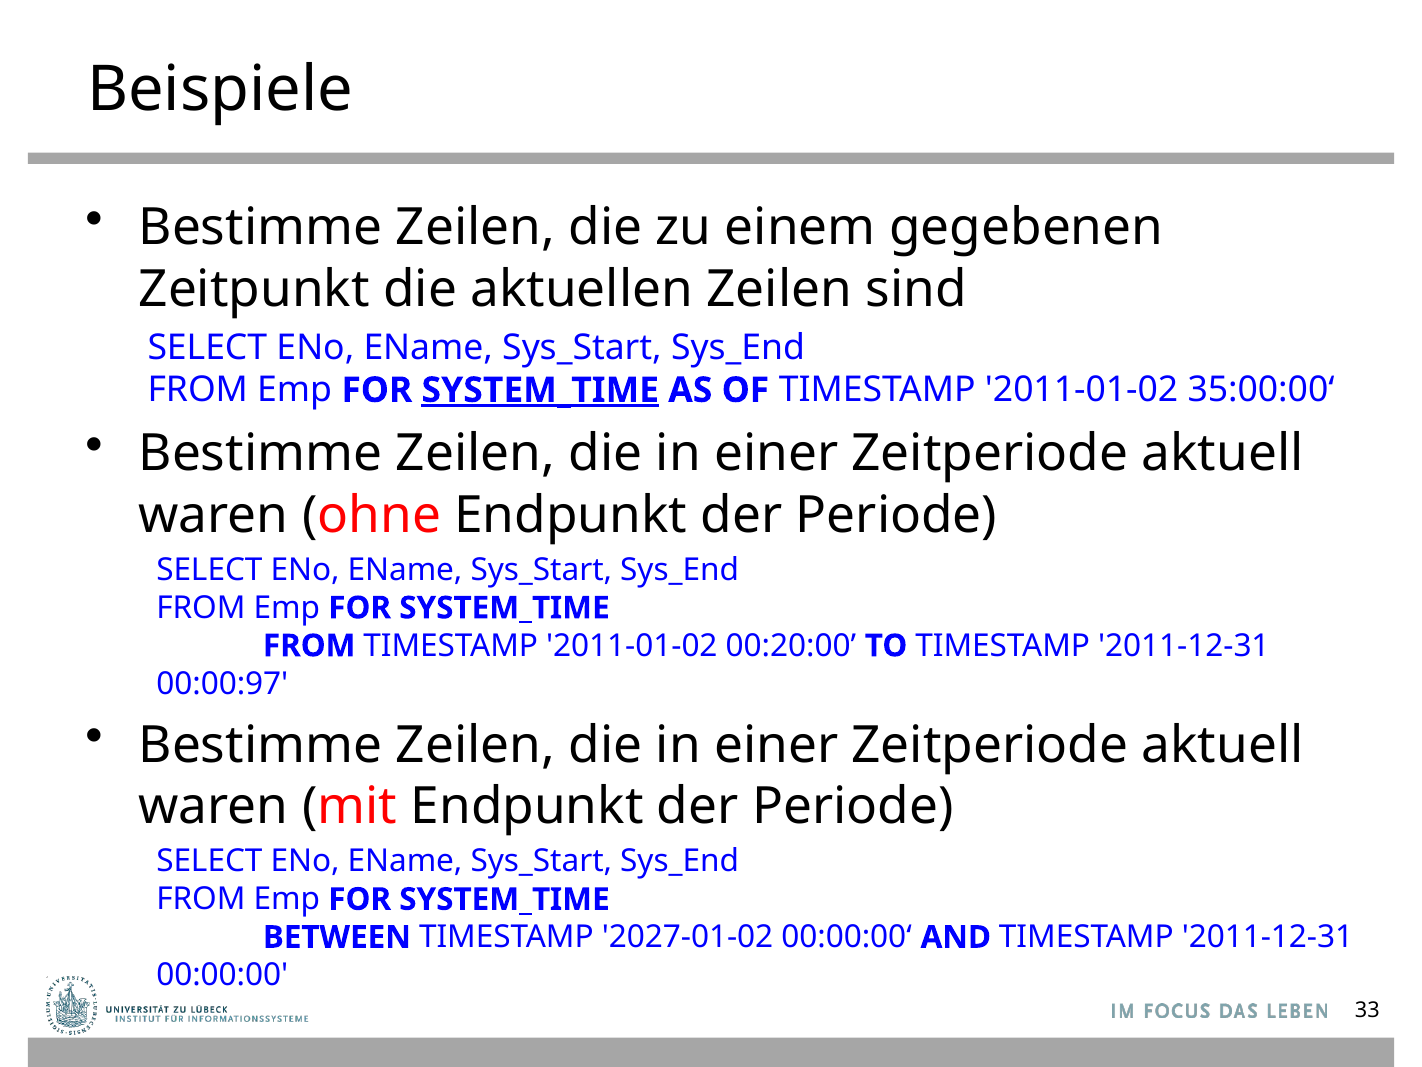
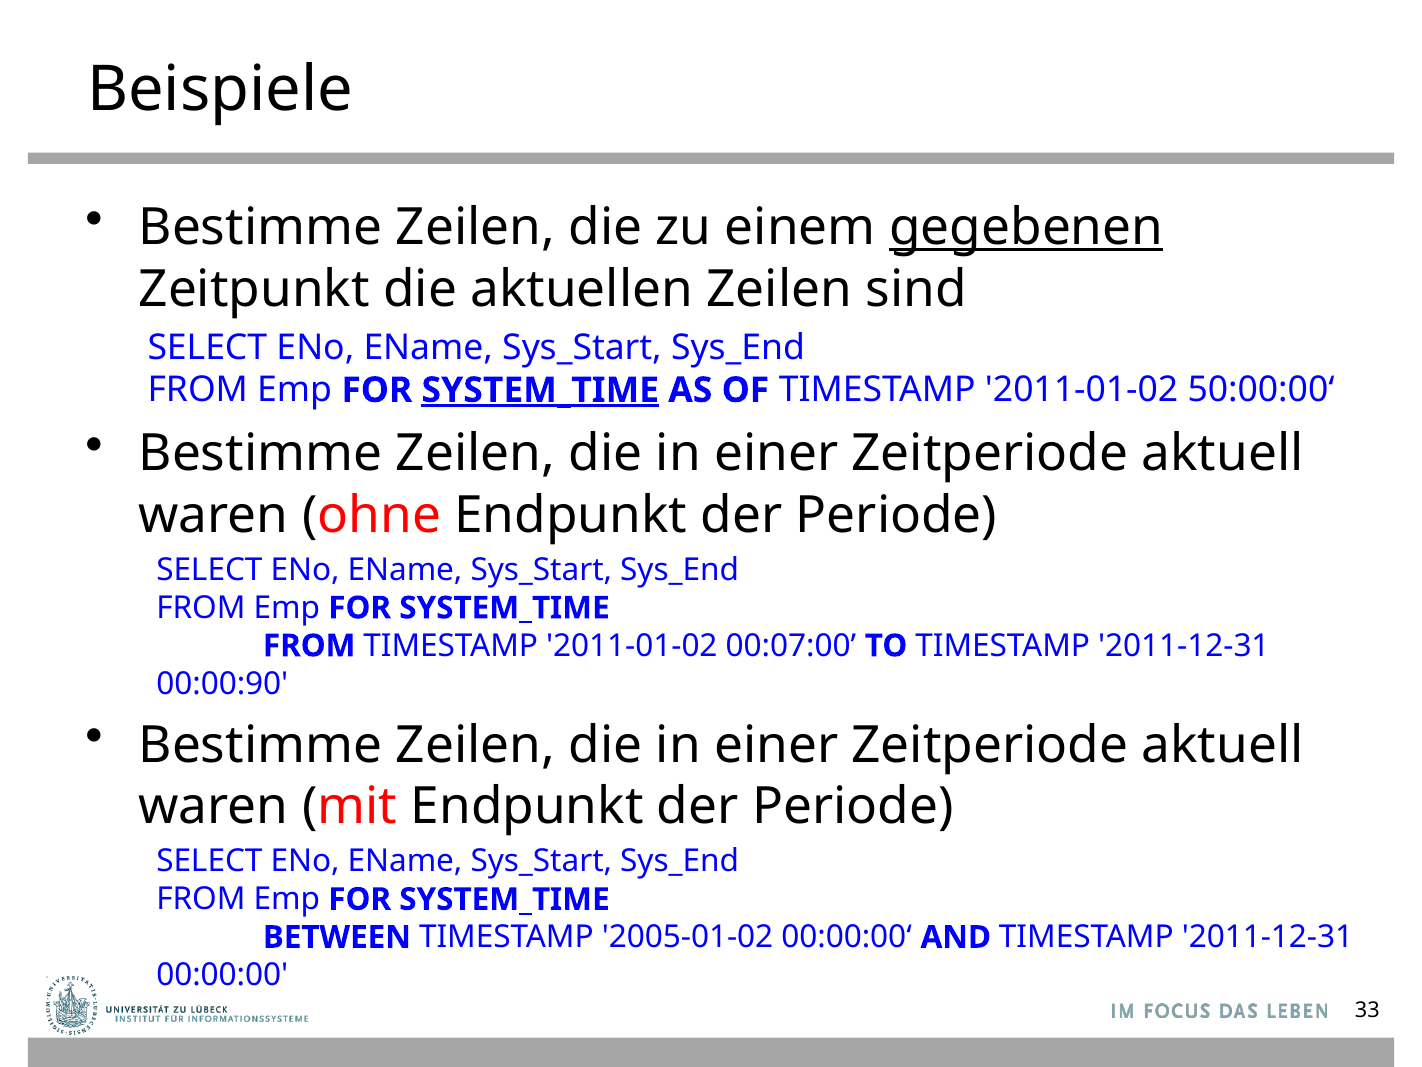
gegebenen underline: none -> present (1026, 228)
35:00:00‘: 35:00:00‘ -> 50:00:00‘ (1261, 390)
00:20:00: 00:20:00 -> 00:07:00 (791, 646)
00:00:97: 00:00:97 -> 00:00:90 (222, 683)
2027-01-02: 2027-01-02 -> 2005-01-02 (688, 937)
